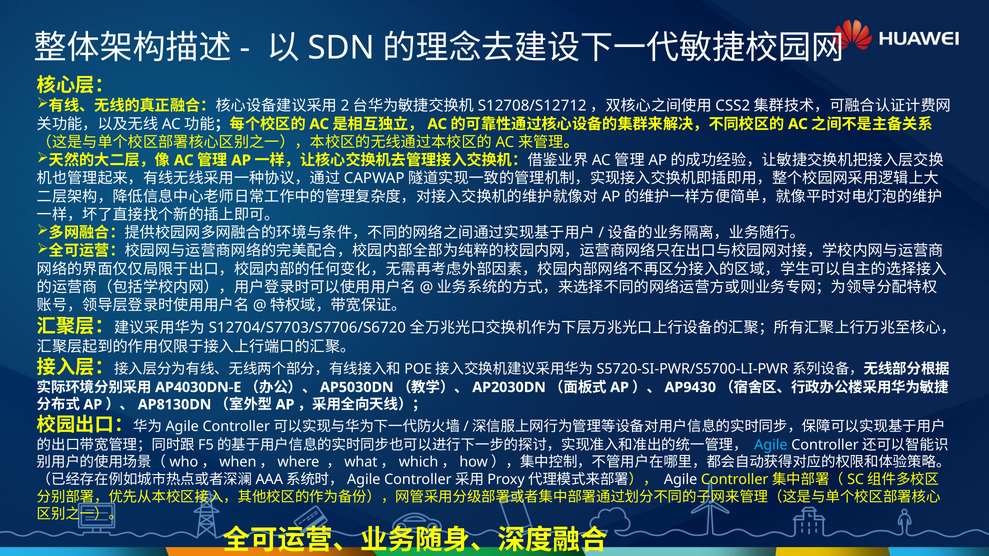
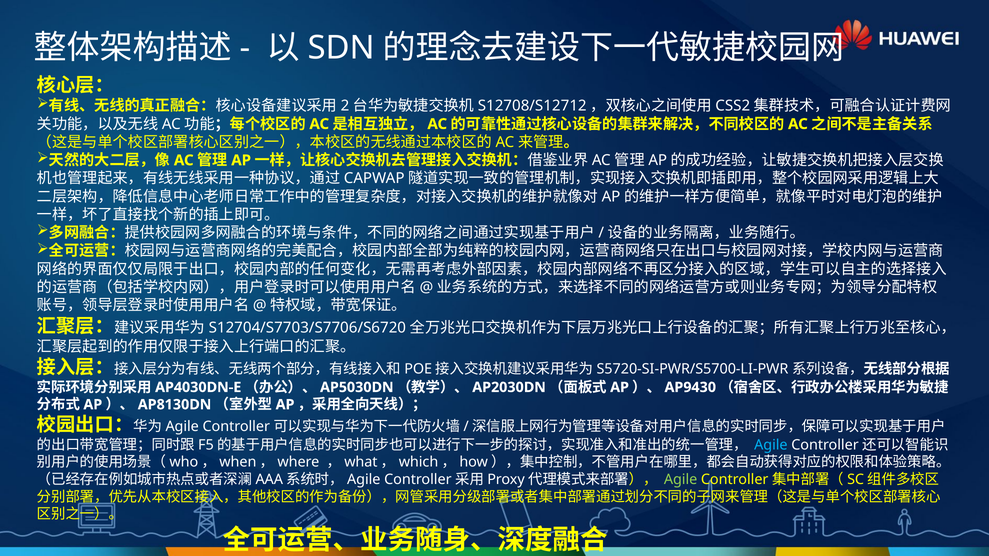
Agile colour: white -> light green (681, 480)
